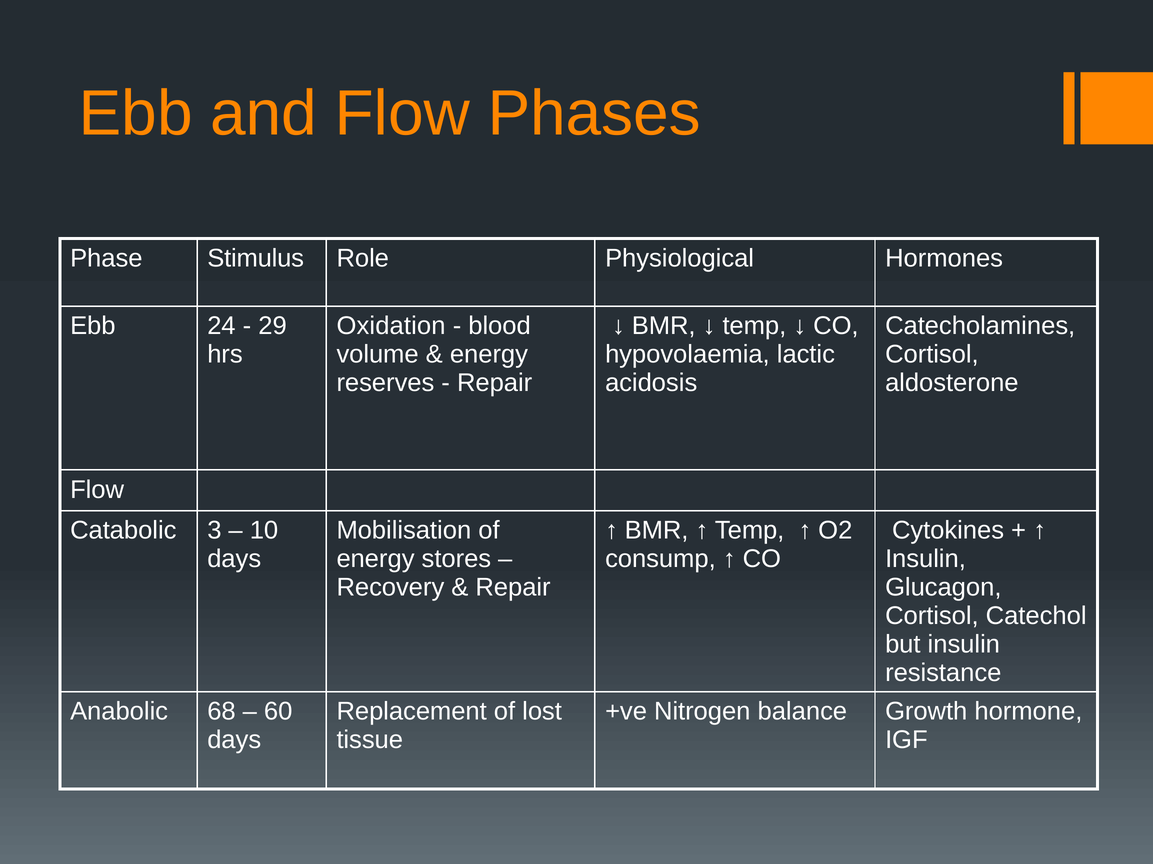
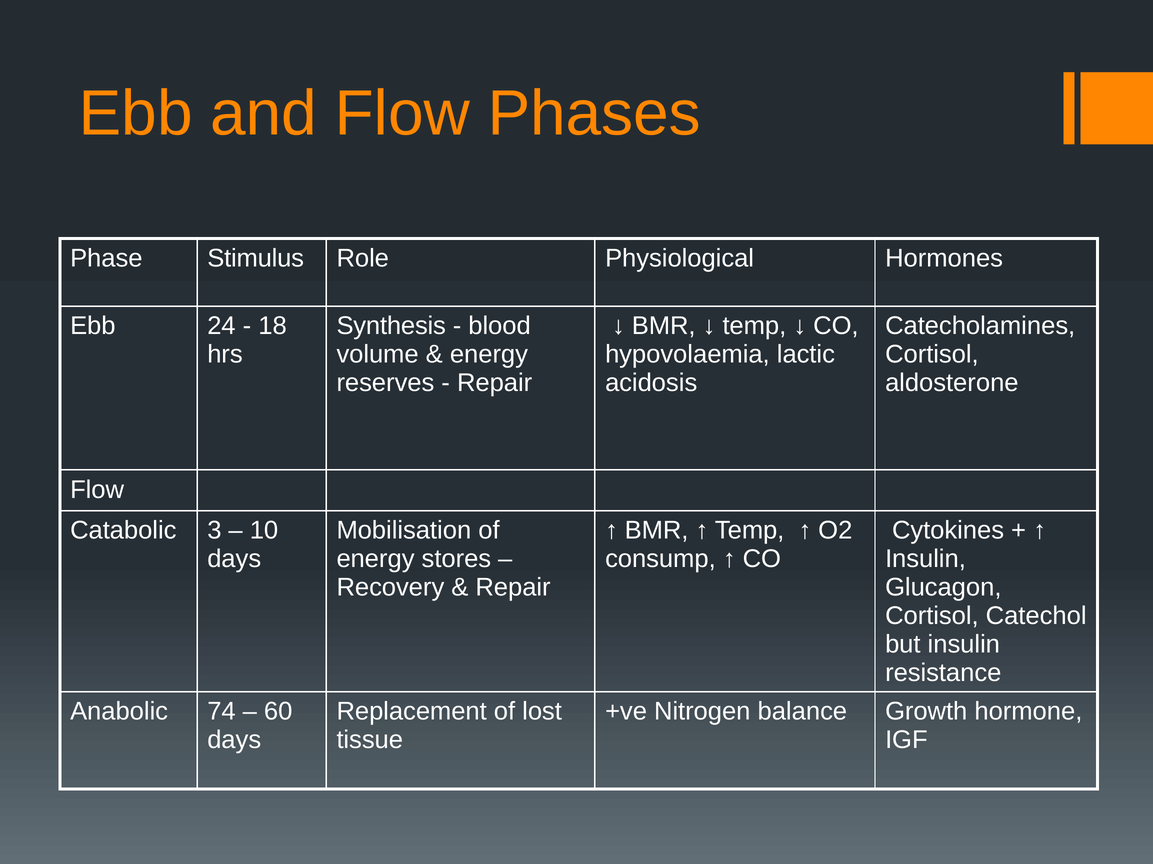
29: 29 -> 18 (273, 326)
Oxidation: Oxidation -> Synthesis (391, 326)
68: 68 -> 74 (222, 712)
